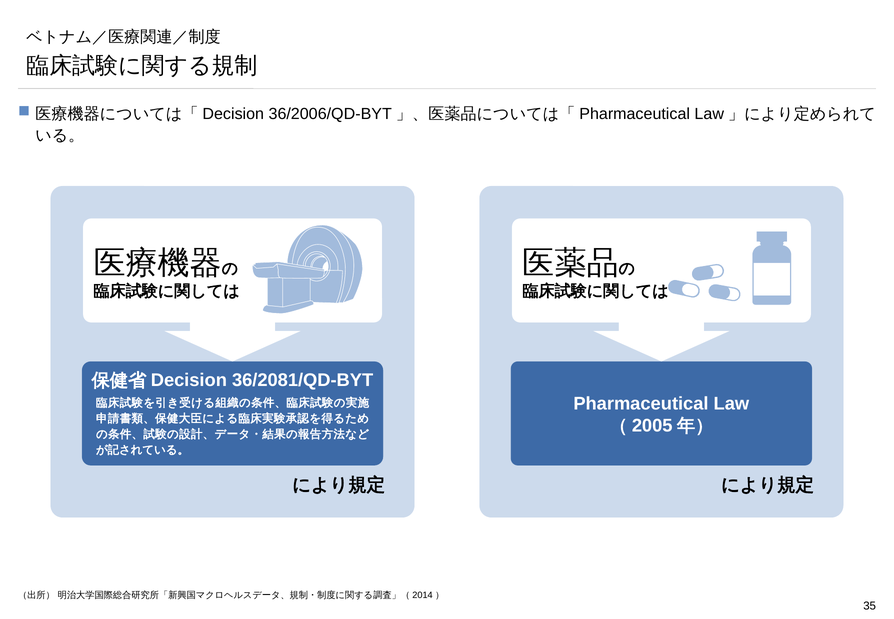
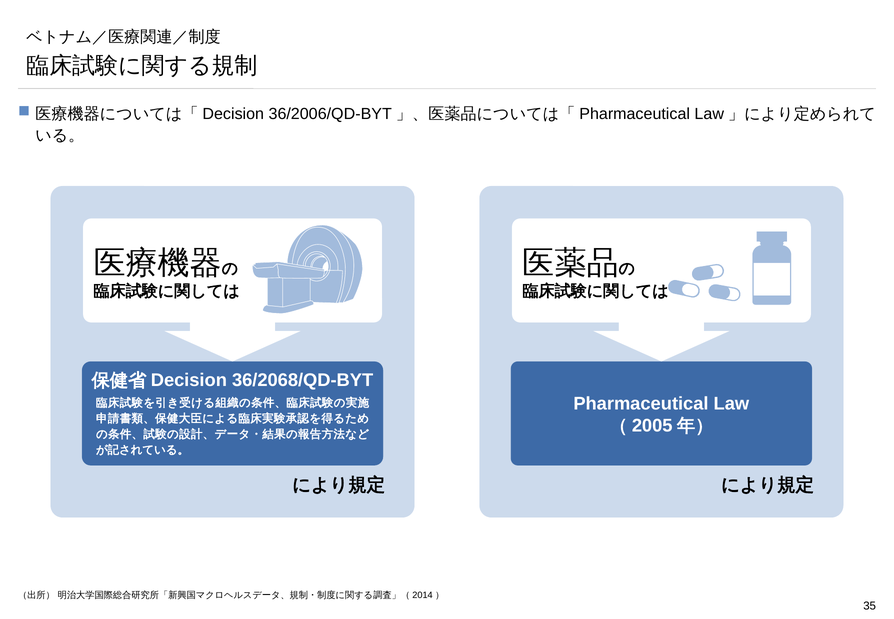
36/2081/QD-BYT: 36/2081/QD-BYT -> 36/2068/QD-BYT (303, 380)
